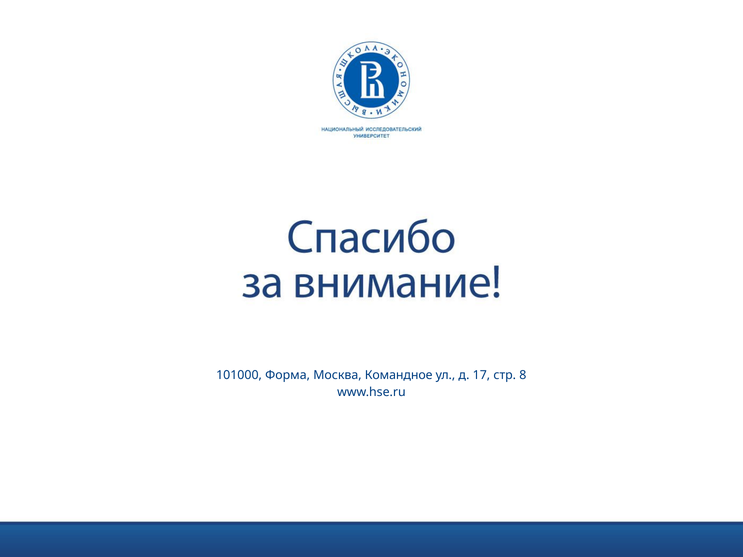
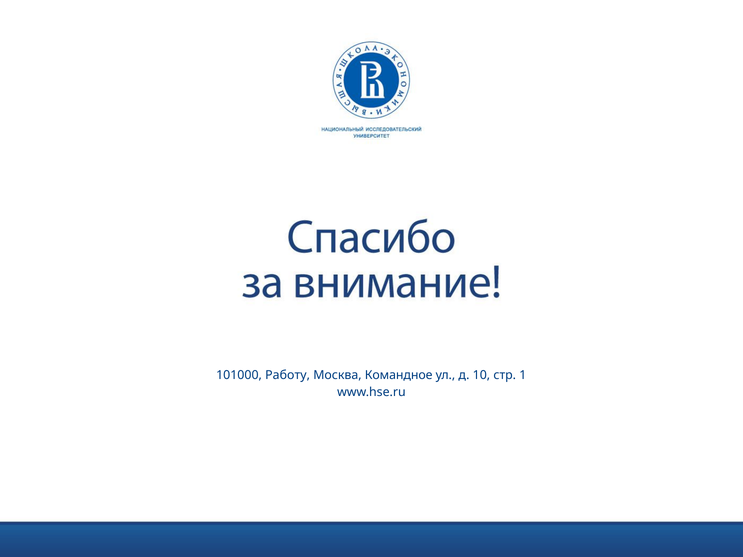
Форма: Форма -> Работу (288, 375)
17: 17 -> 10 (481, 375)
8: 8 -> 1 (523, 375)
